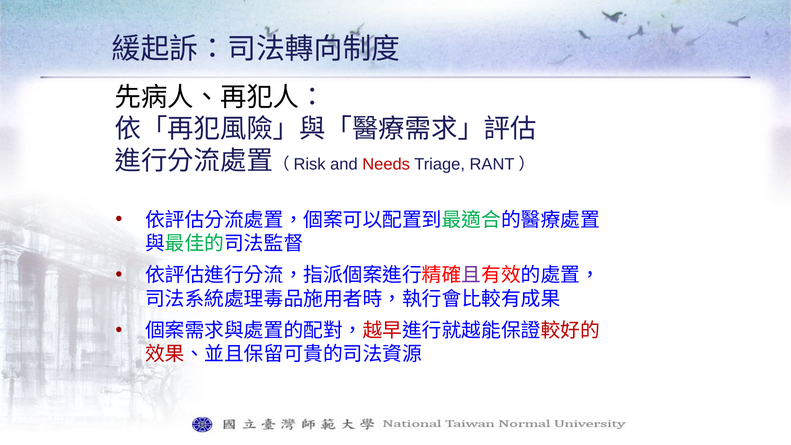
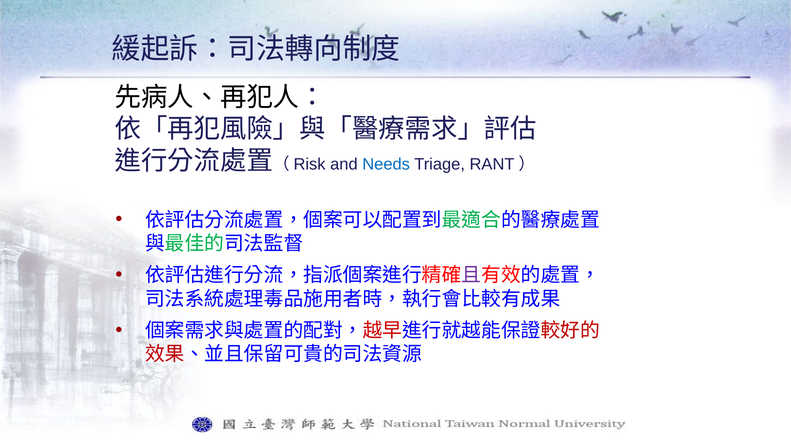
Needs colour: red -> blue (386, 164)
